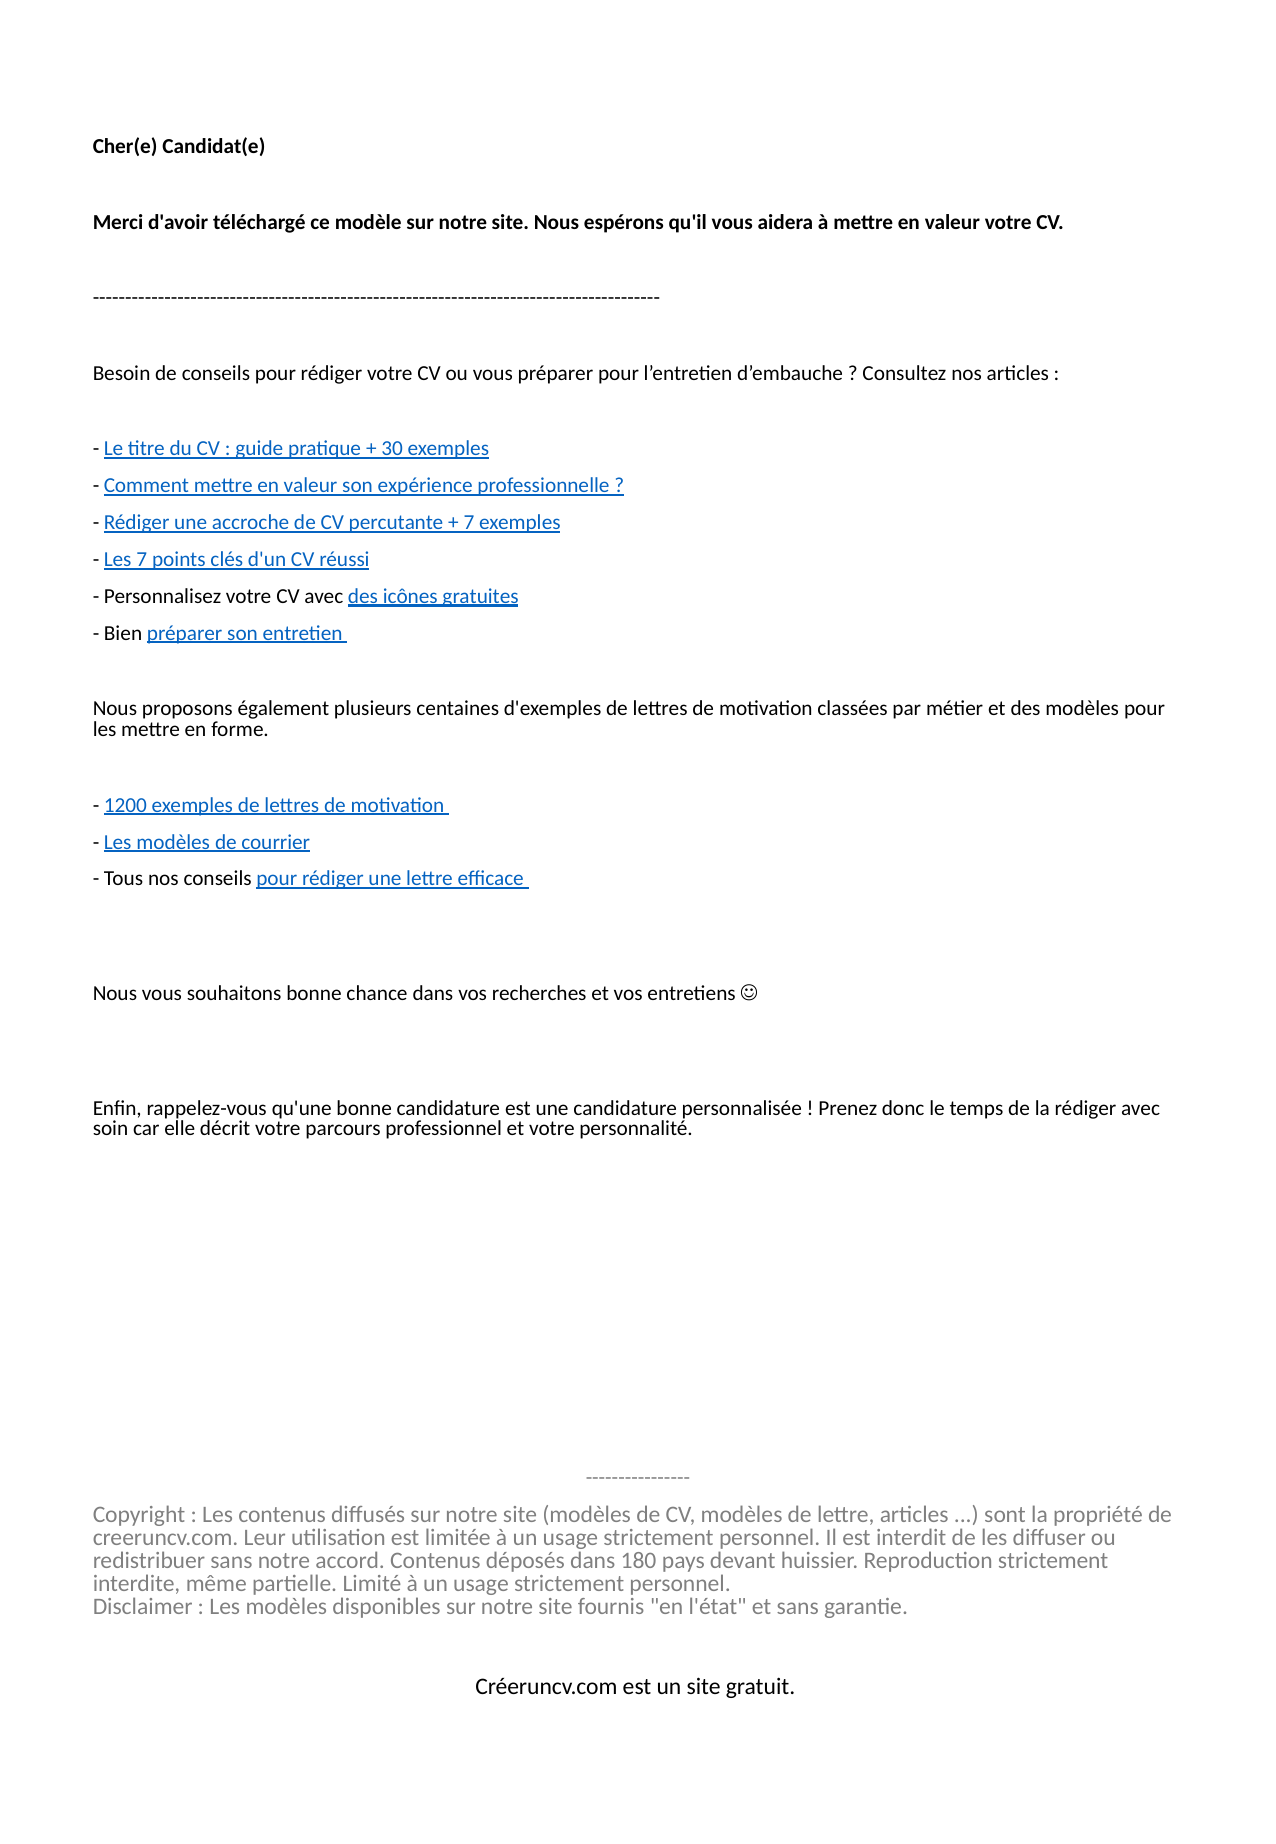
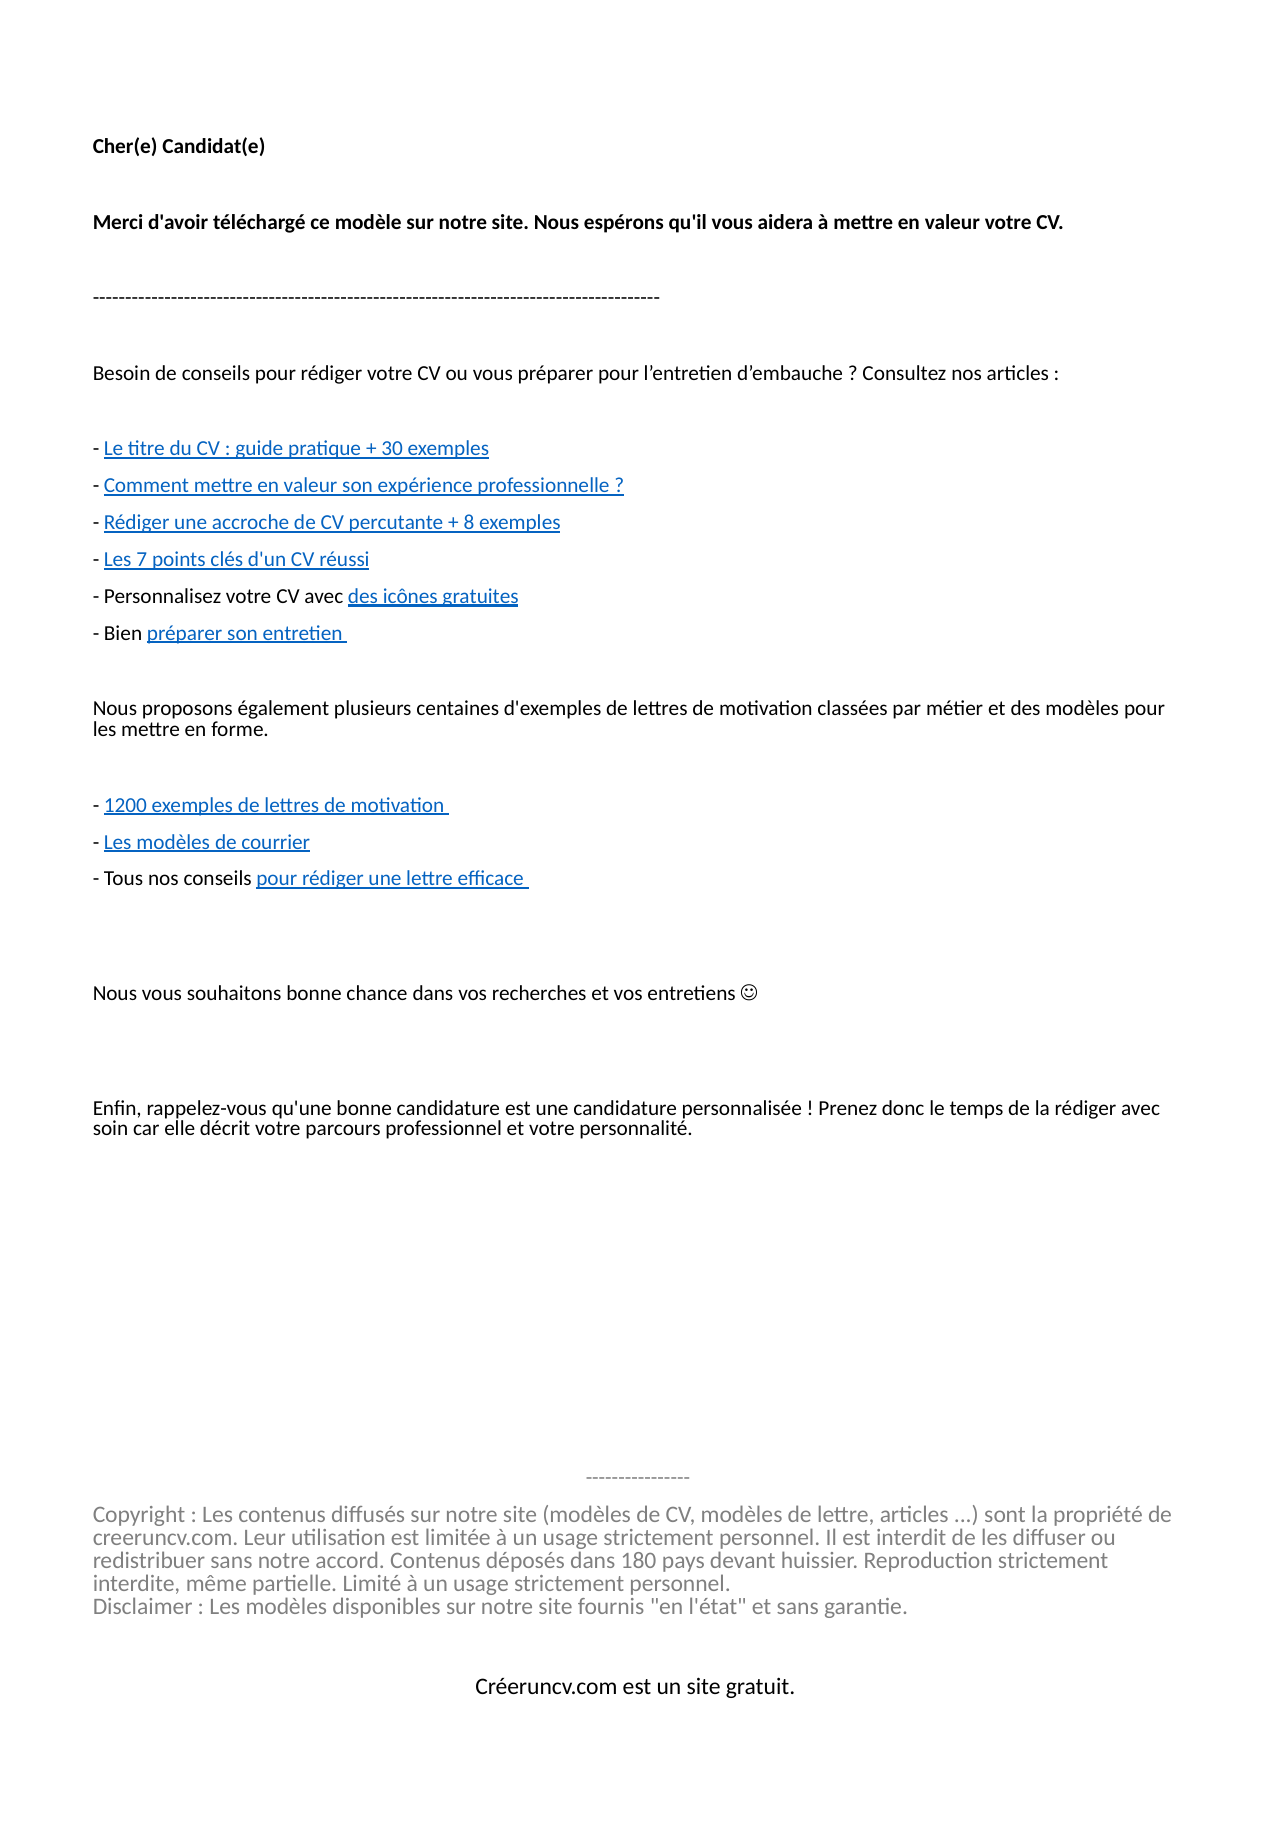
7: 7 -> 8 (469, 522)
